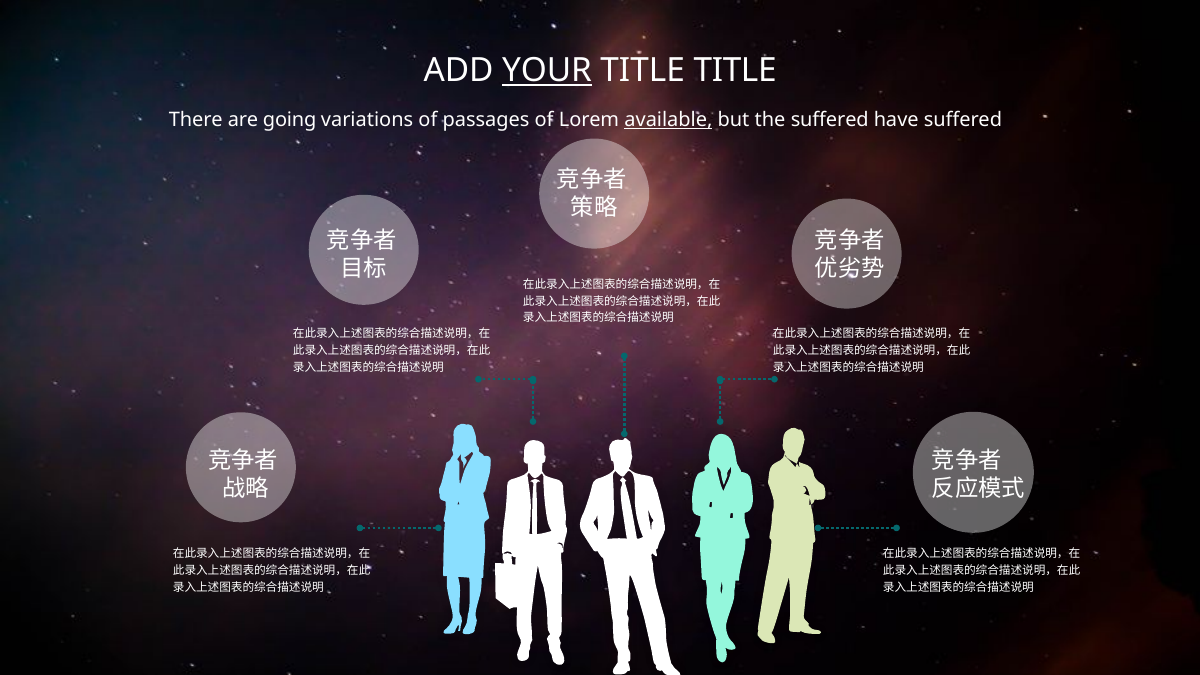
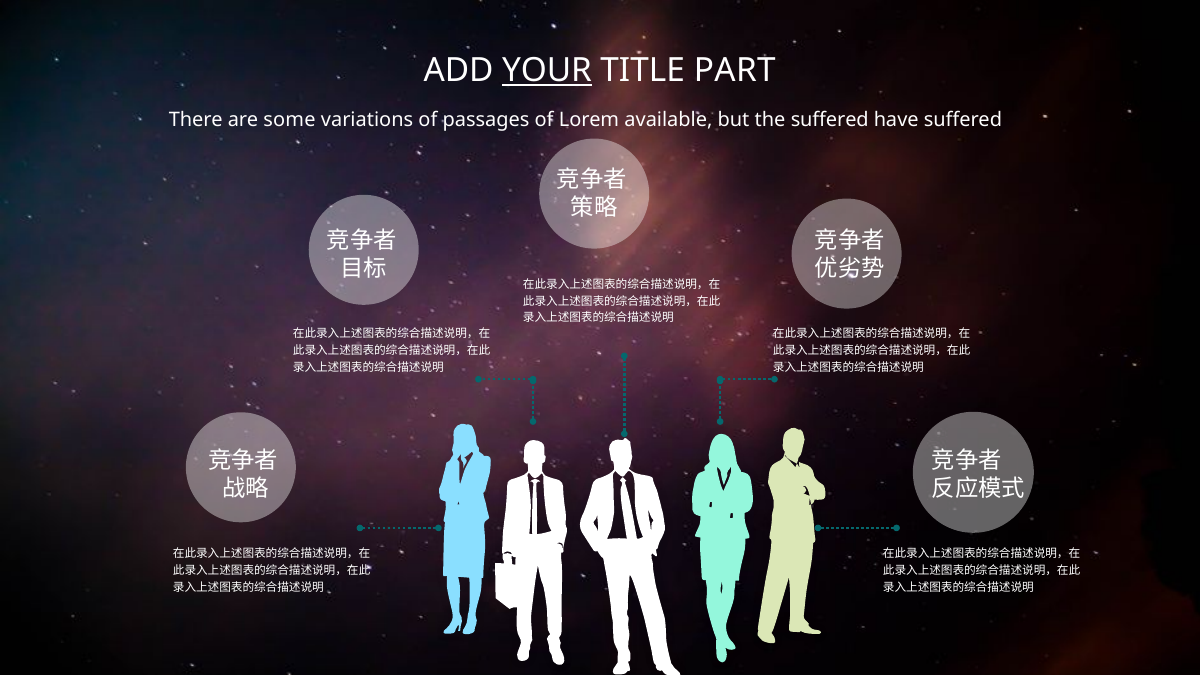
TITLE TITLE: TITLE -> PART (735, 70)
going: going -> some (289, 120)
available underline: present -> none (668, 120)
